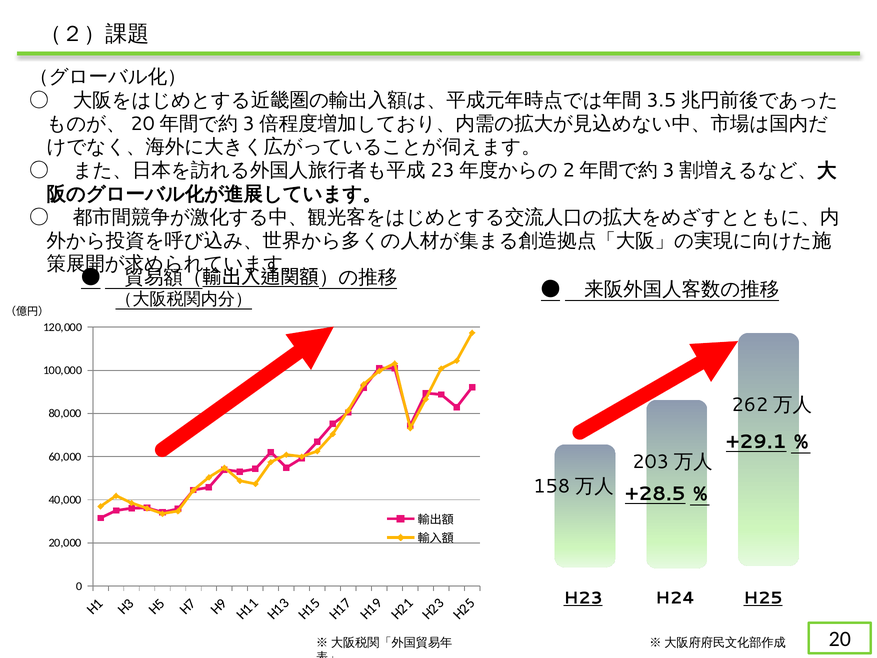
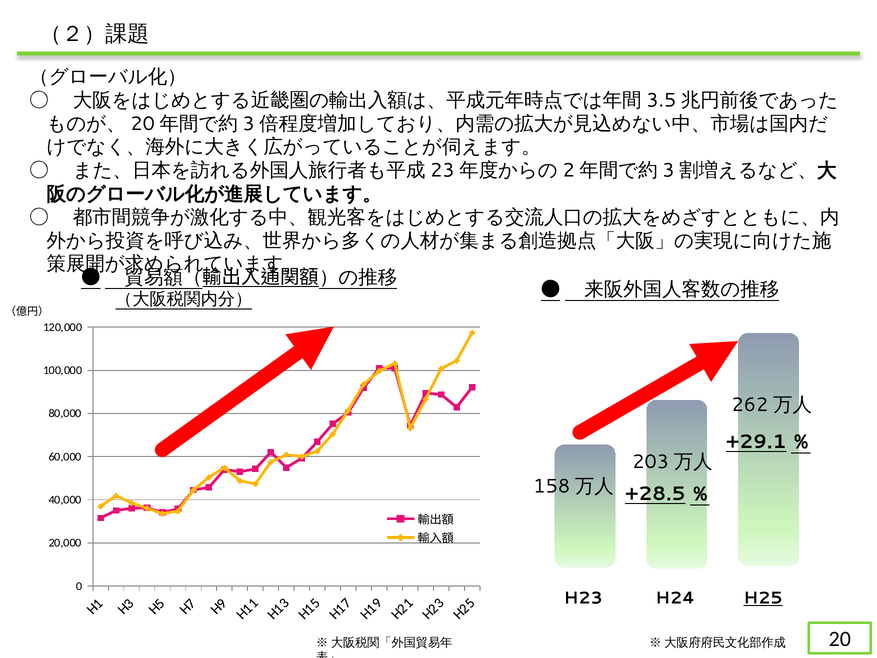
H23 underline: present -> none (583, 598)
